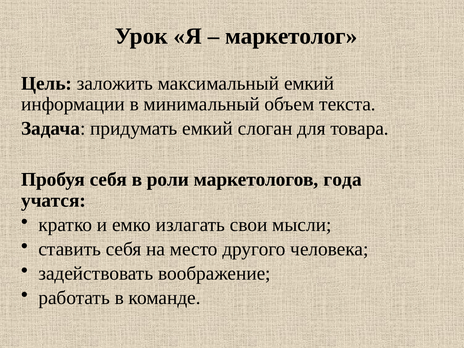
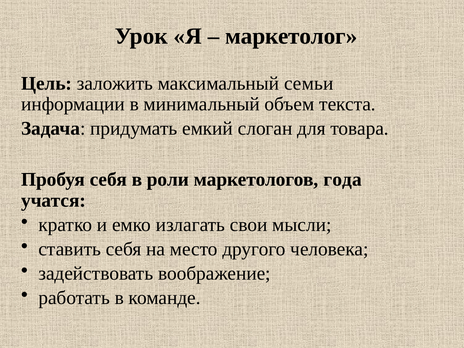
максимальный емкий: емкий -> семьи (309, 83)
